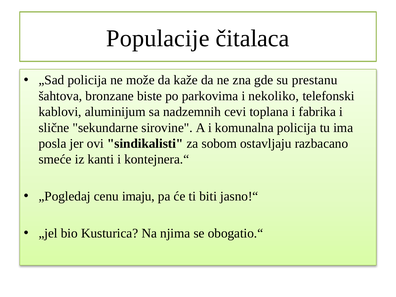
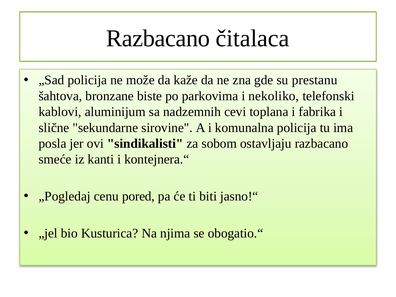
Populacije: Populacije -> Razbacano (158, 38)
imaju: imaju -> pored (138, 196)
